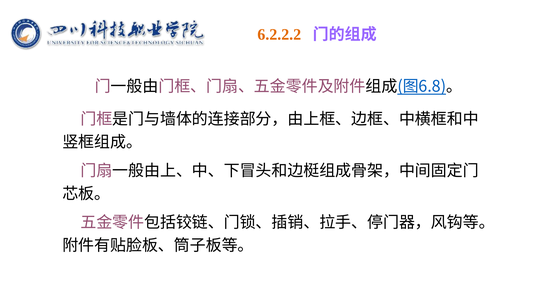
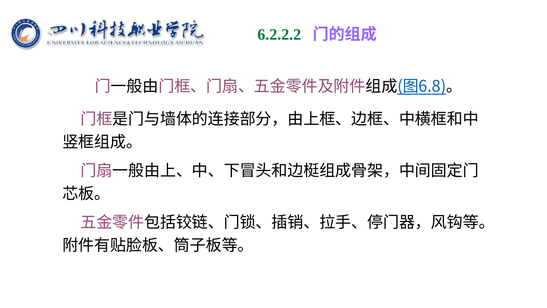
6.2.2.2 colour: orange -> green (279, 34)
